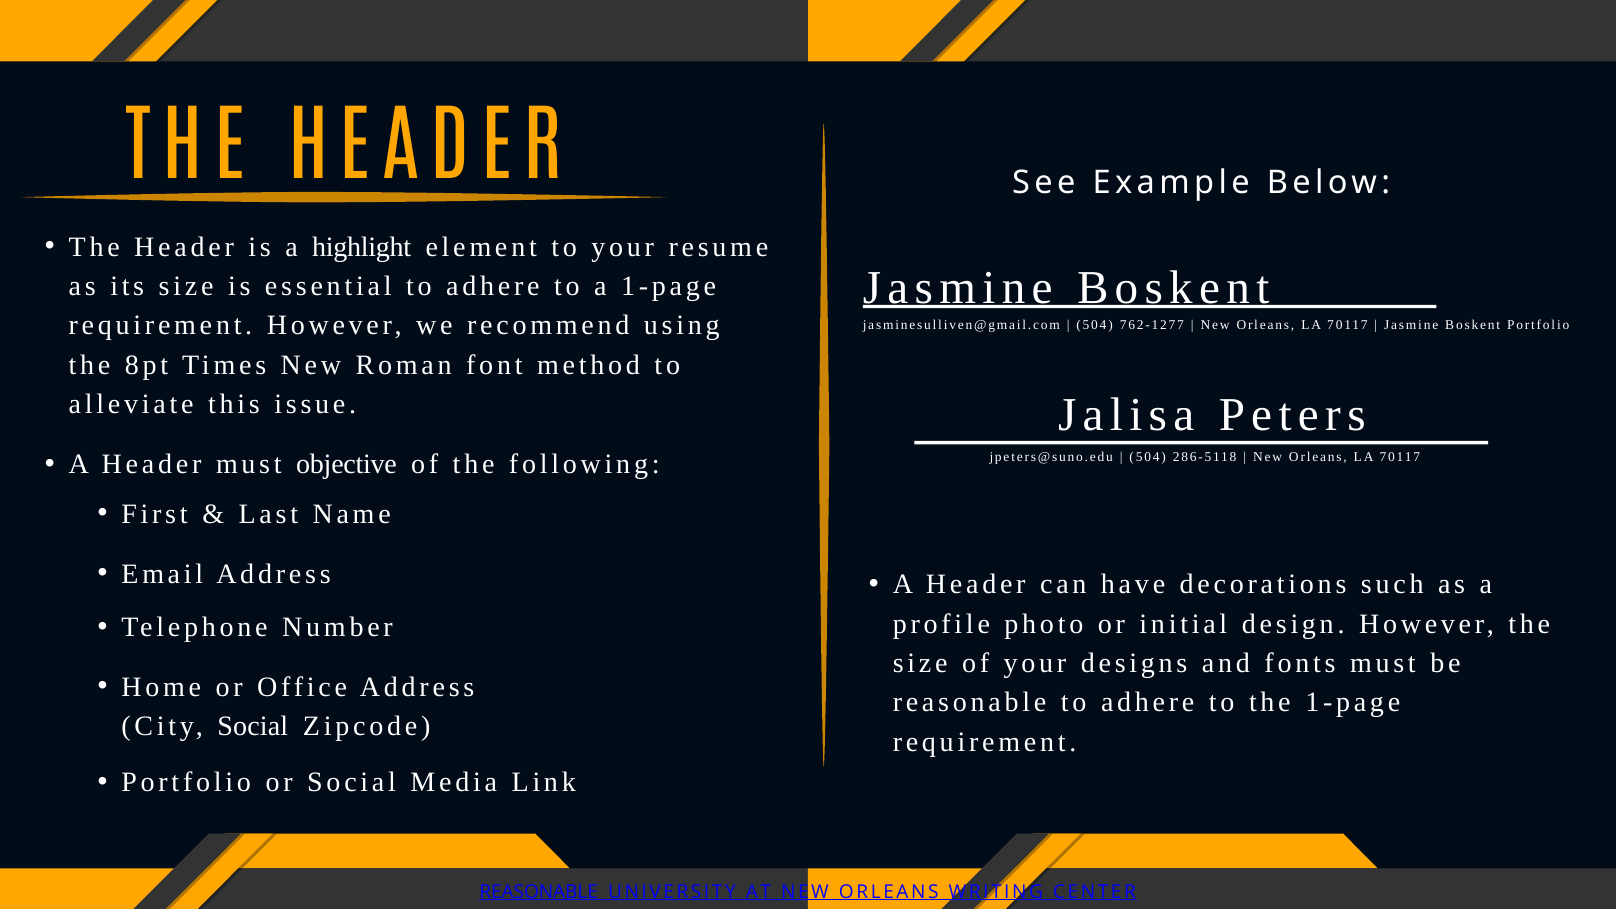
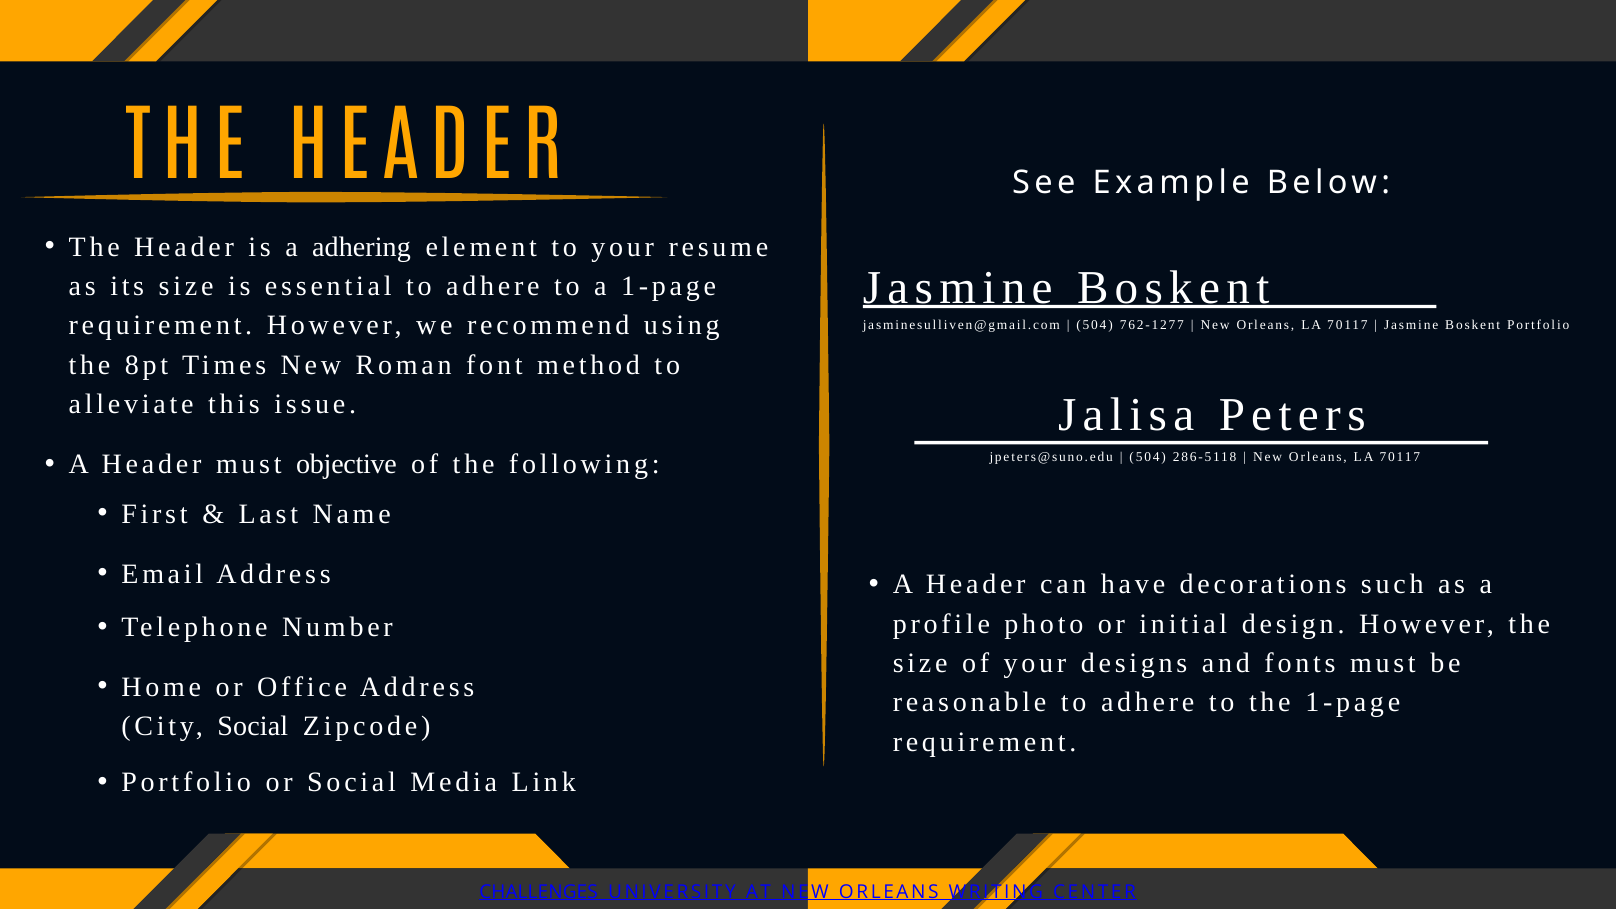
highlight: highlight -> adhering (362, 247)
REASONABLE: REASONABLE -> CHALLENGES (539, 892)
